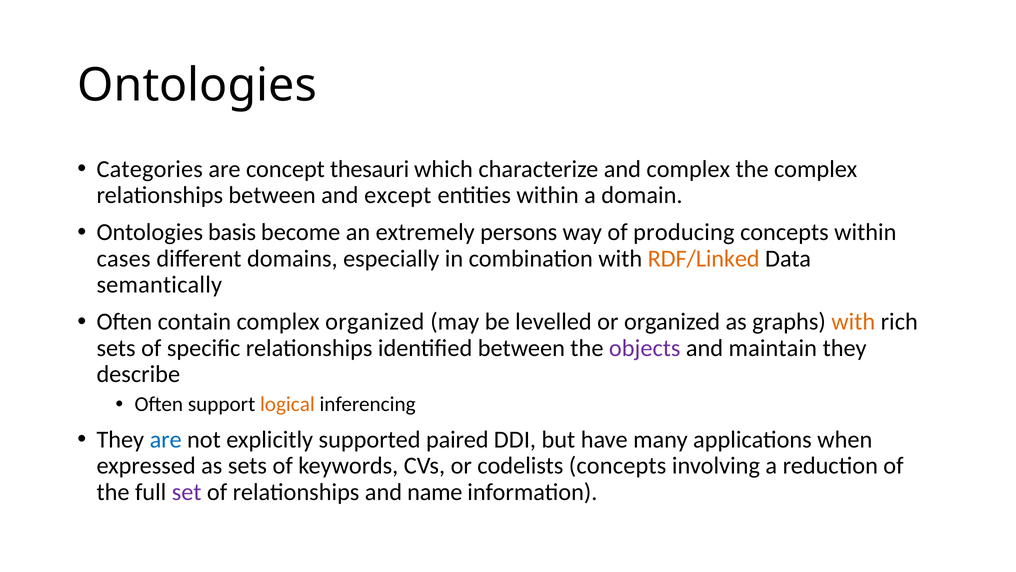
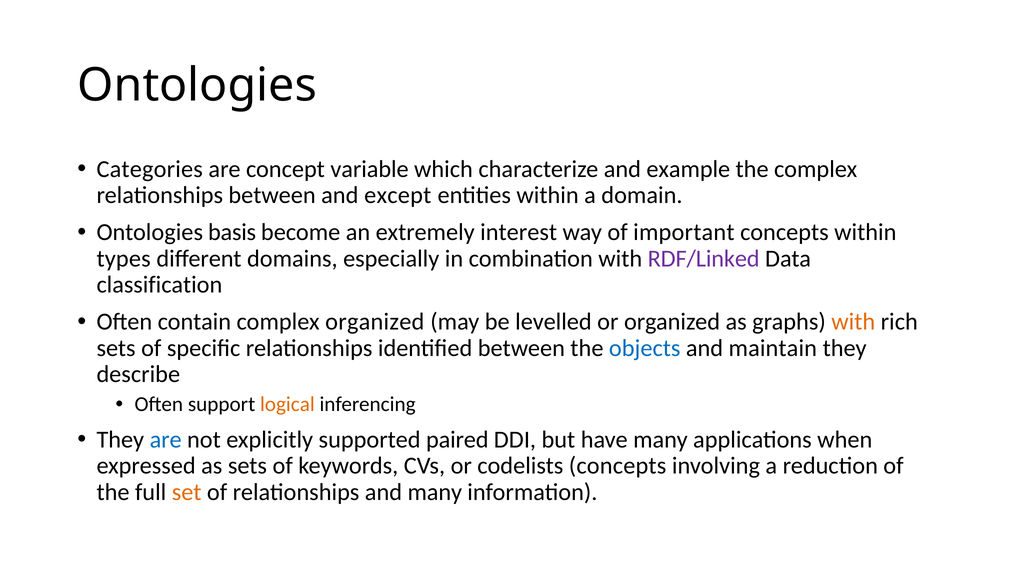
thesauri: thesauri -> variable (370, 169)
and complex: complex -> example (688, 169)
persons: persons -> interest (519, 232)
producing: producing -> important (684, 232)
cases: cases -> types (124, 258)
RDF/Linked colour: orange -> purple (704, 258)
semantically: semantically -> classification (159, 285)
objects colour: purple -> blue (645, 348)
set colour: purple -> orange (187, 492)
and name: name -> many (435, 492)
